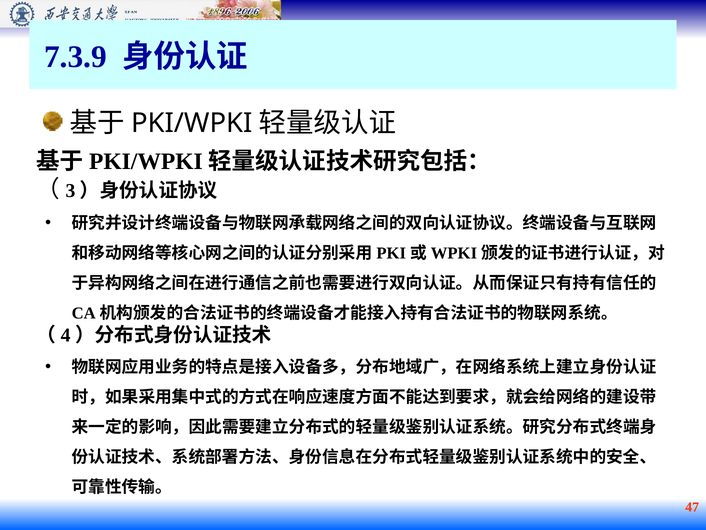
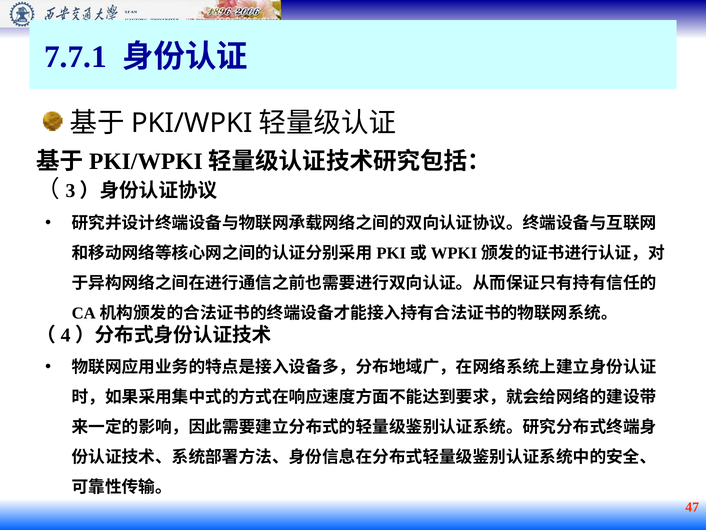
7.3.9: 7.3.9 -> 7.7.1 (75, 57)
